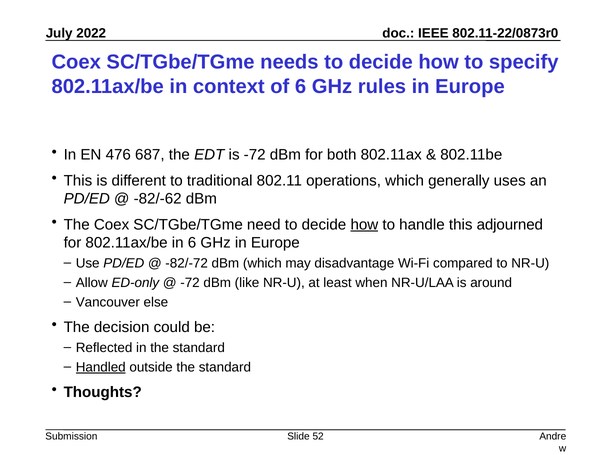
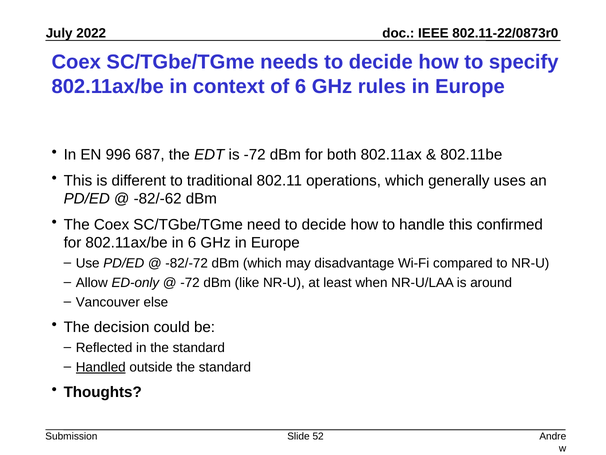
476: 476 -> 996 (118, 155)
how underline: present -> none (364, 224)
adjourned: adjourned -> confirmed (510, 224)
